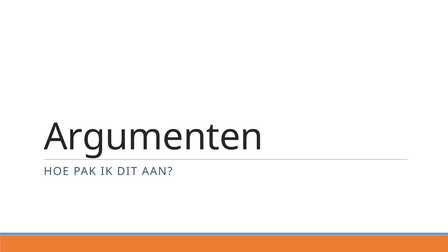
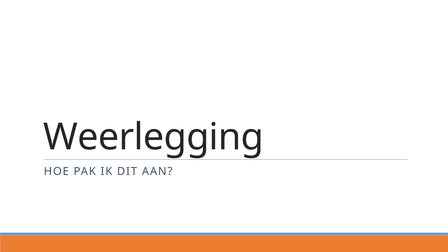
Argumenten: Argumenten -> Weerlegging (154, 137)
